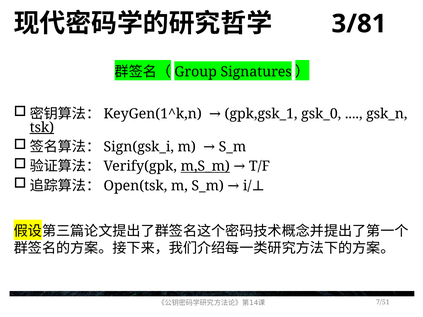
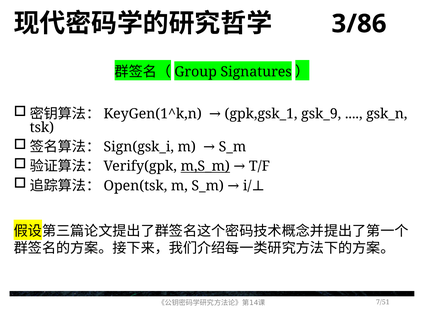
3/81: 3/81 -> 3/86 (359, 24)
gsk_0: gsk_0 -> gsk_9 (321, 114)
tsk underline: present -> none (42, 128)
